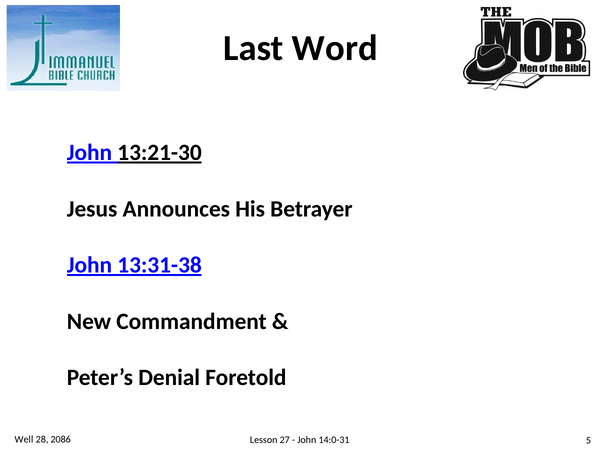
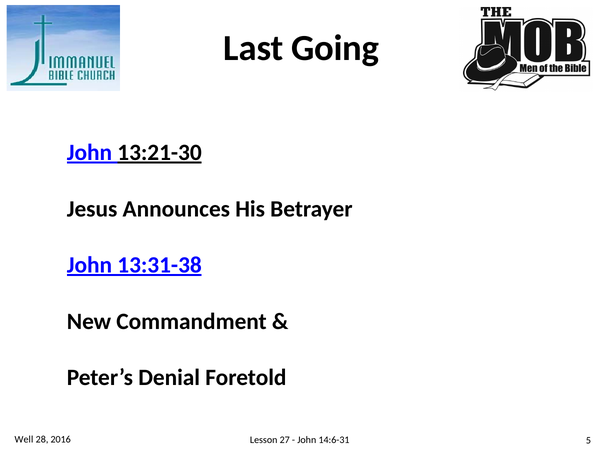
Word: Word -> Going (335, 48)
2086: 2086 -> 2016 (61, 440)
14:0-31: 14:0-31 -> 14:6-31 (334, 440)
